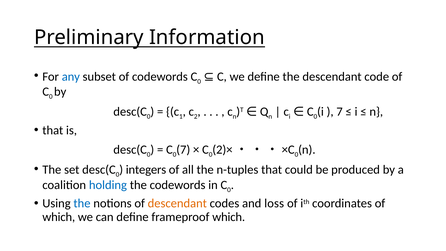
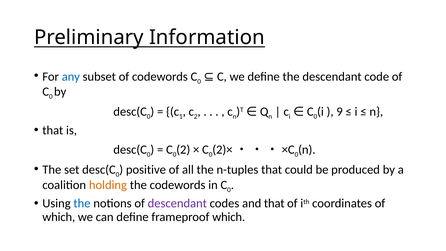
7: 7 -> 9 (340, 112)
7: 7 -> 2 (183, 150)
integers: integers -> positive (146, 170)
holding colour: blue -> orange (108, 185)
descendant colour: orange -> purple (177, 203)
and loss: loss -> that (274, 203)
